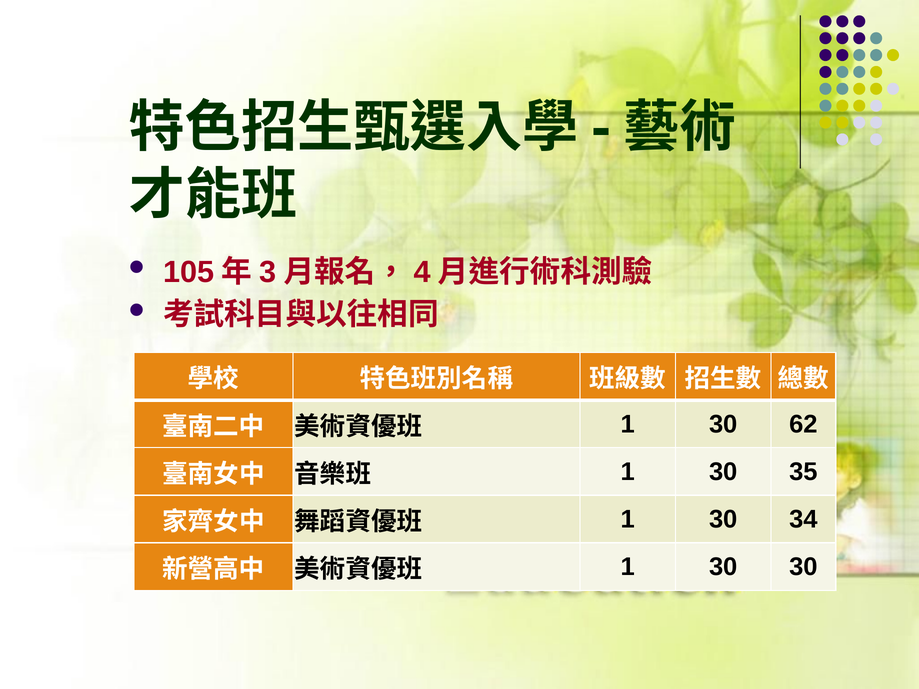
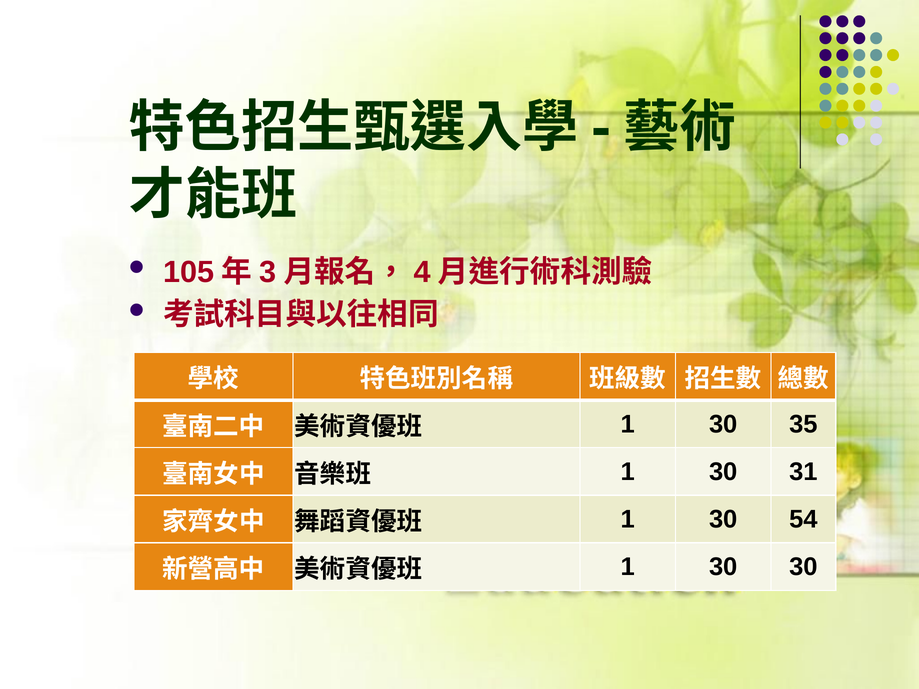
62: 62 -> 35 (803, 424)
35: 35 -> 31 (803, 472)
34: 34 -> 54 (803, 520)
